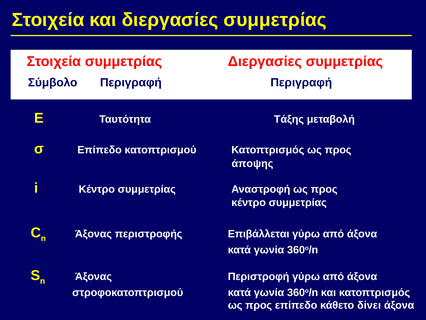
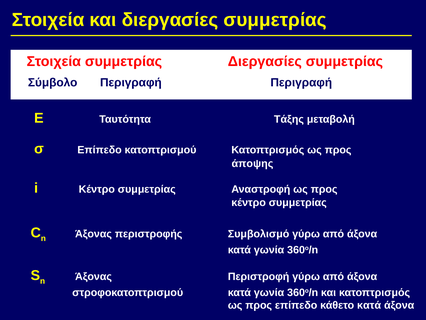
Επιβάλλεται: Επιβάλλεται -> Συμβολισμό (259, 234)
κάθετο δίνει: δίνει -> κατά (369, 305)
